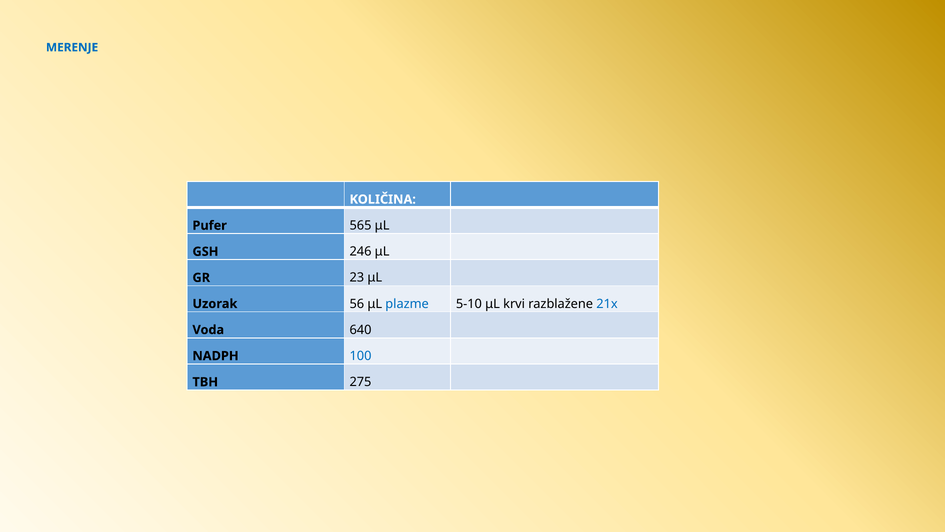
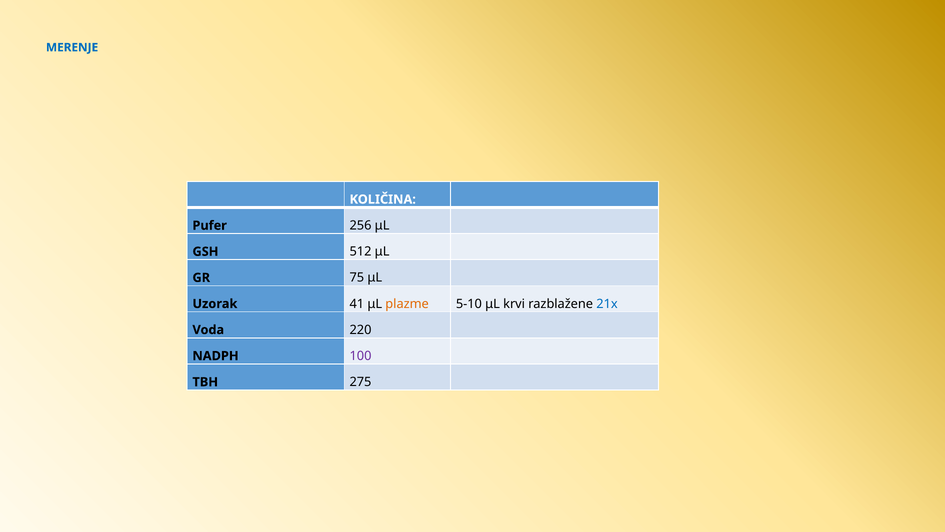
565: 565 -> 256 (361, 225)
246: 246 -> 512 (361, 251)
23: 23 -> 75 (357, 277)
56: 56 -> 41 (357, 304)
plazme colour: blue -> orange (407, 304)
640: 640 -> 220 (361, 330)
100 colour: blue -> purple (361, 356)
